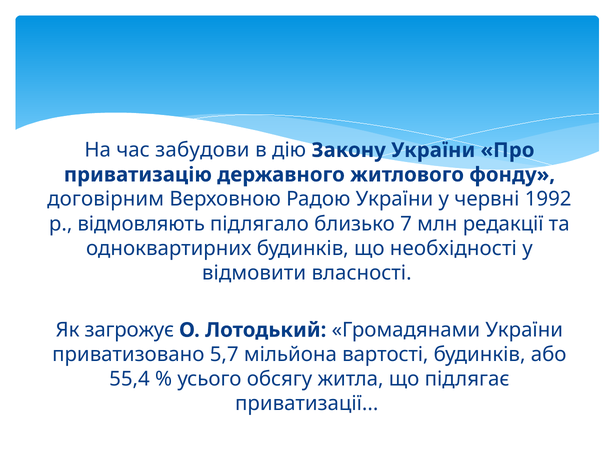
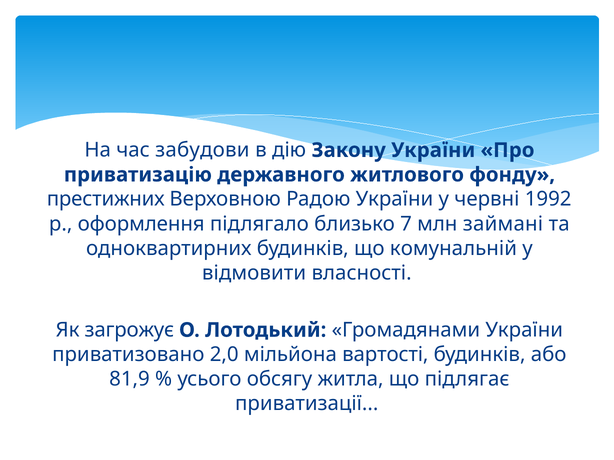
договірним: договірним -> престижних (106, 199)
відмовляють: відмовляють -> оформлення (141, 224)
редакції: редакції -> займані (503, 224)
необхідності: необхідності -> комунальній (453, 249)
5,7: 5,7 -> 2,0 (224, 355)
55,4: 55,4 -> 81,9 (130, 380)
